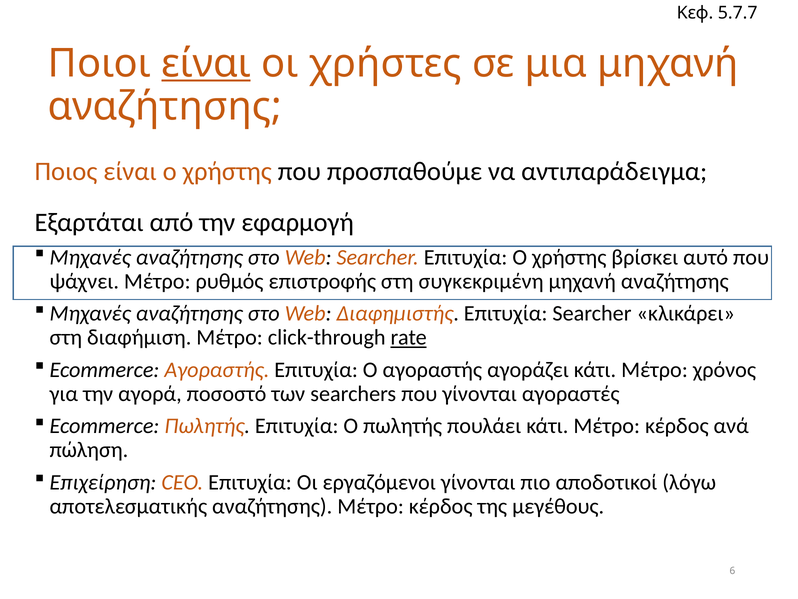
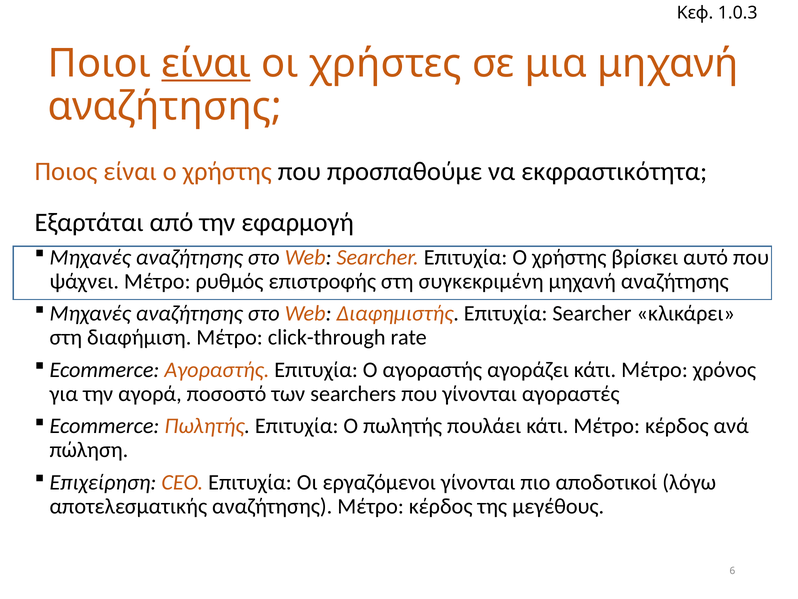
5.7.7: 5.7.7 -> 1.0.3 (738, 13)
αντιπαράδειγμα: αντιπαράδειγμα -> εκφραστικότητα (614, 171)
rate underline: present -> none (409, 337)
